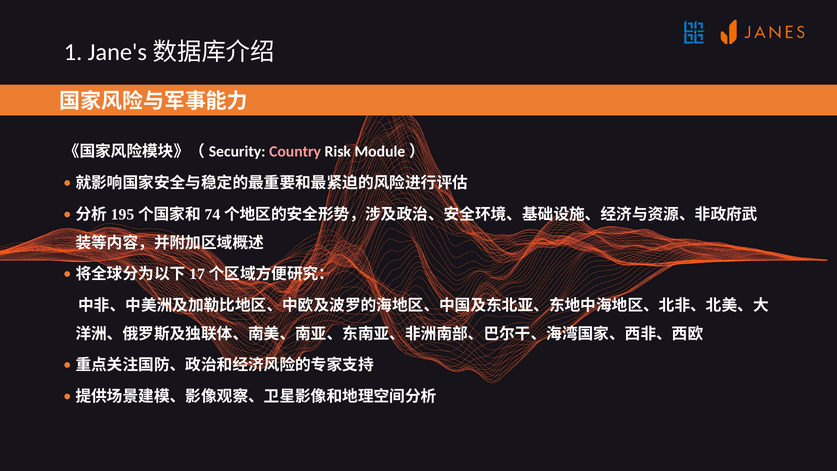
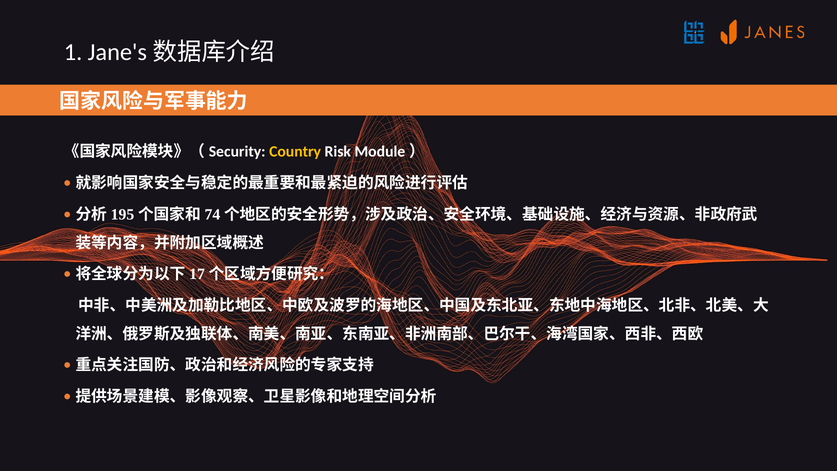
Country colour: pink -> yellow (295, 152)
